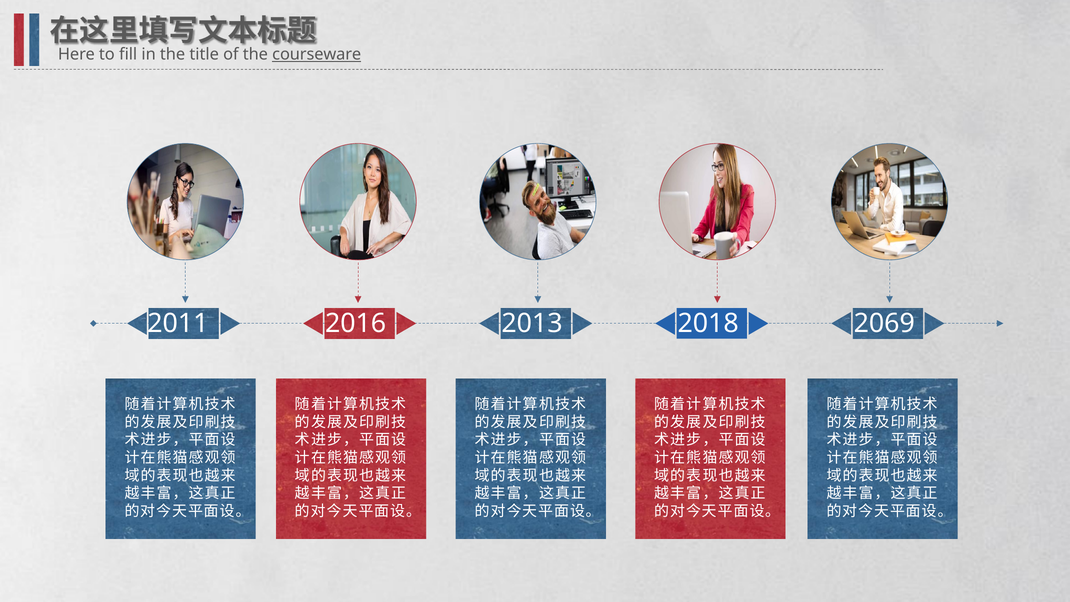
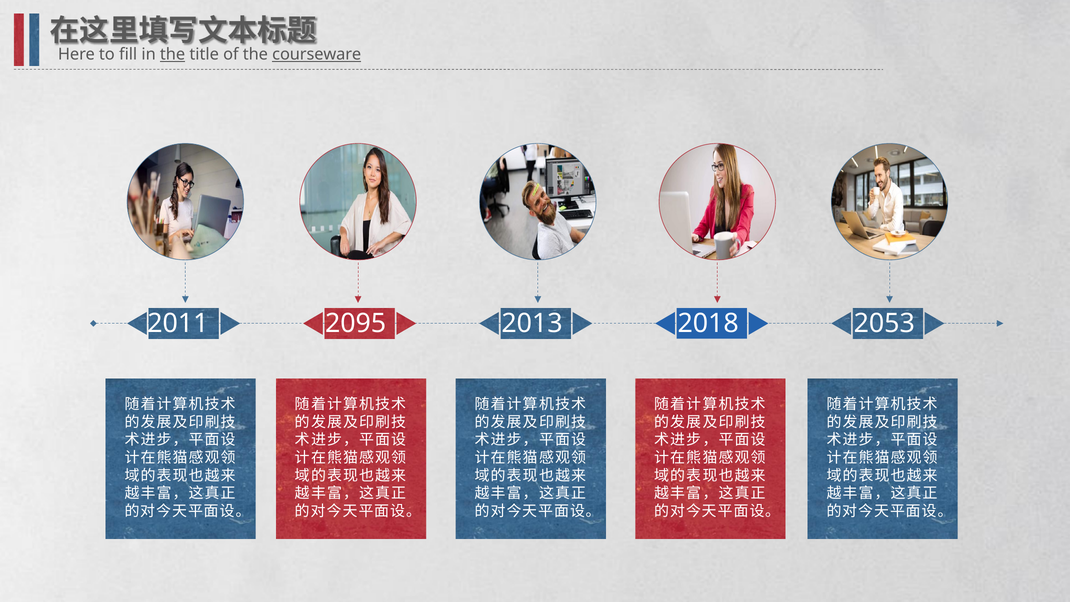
the underline: none -> present (173, 54)
2016: 2016 -> 2095 (356, 324)
2069: 2069 -> 2053 (884, 324)
